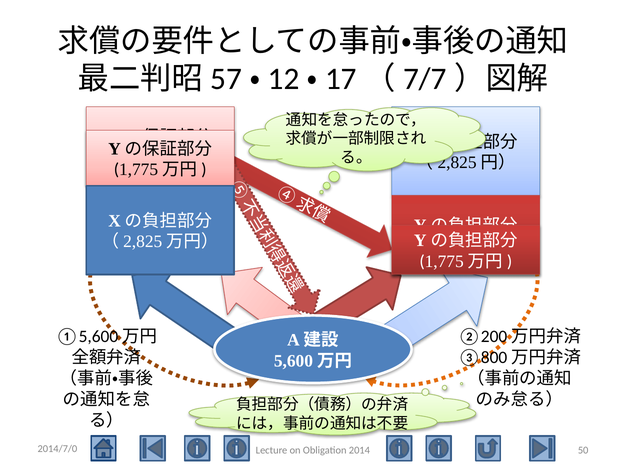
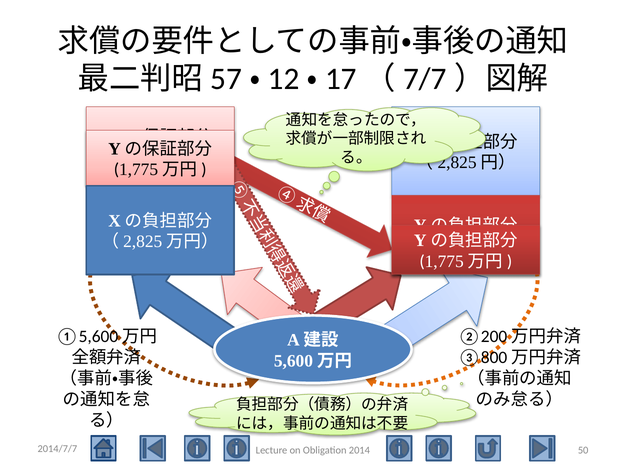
2014/7/0: 2014/7/0 -> 2014/7/7 (57, 448)
